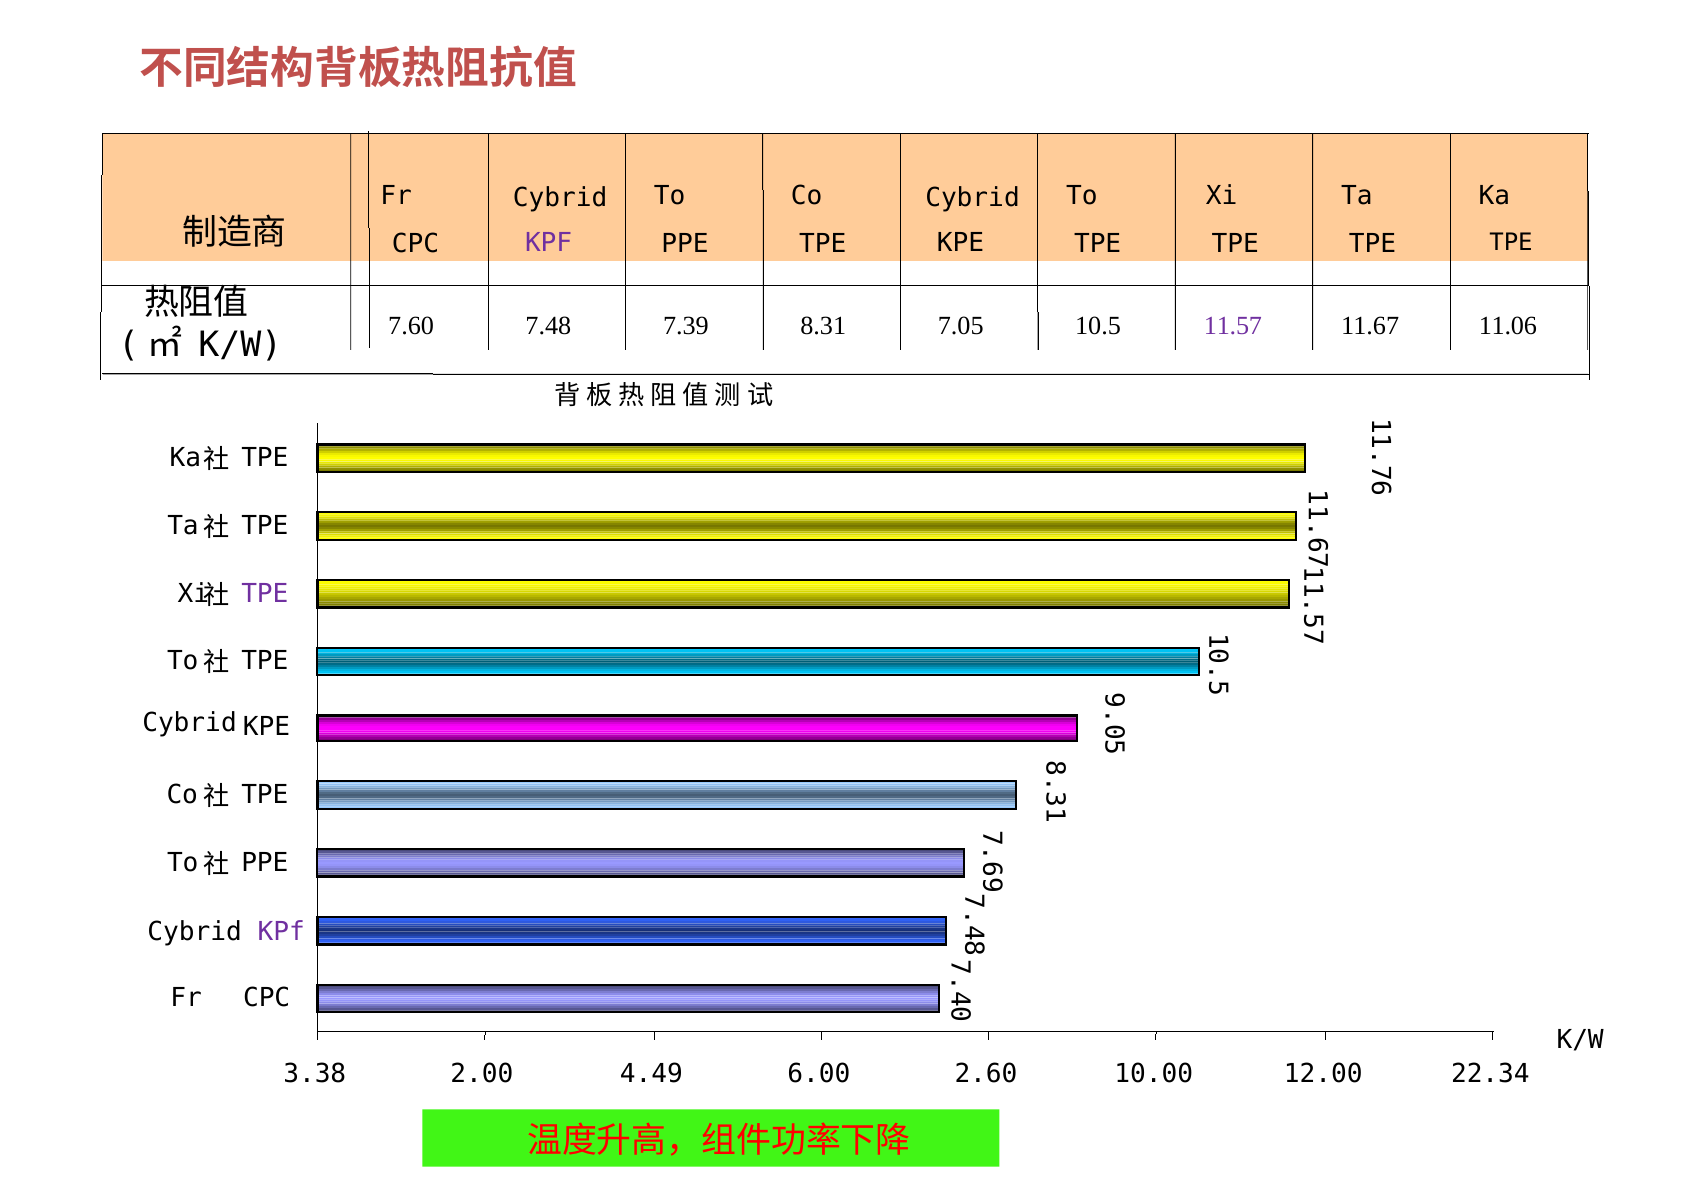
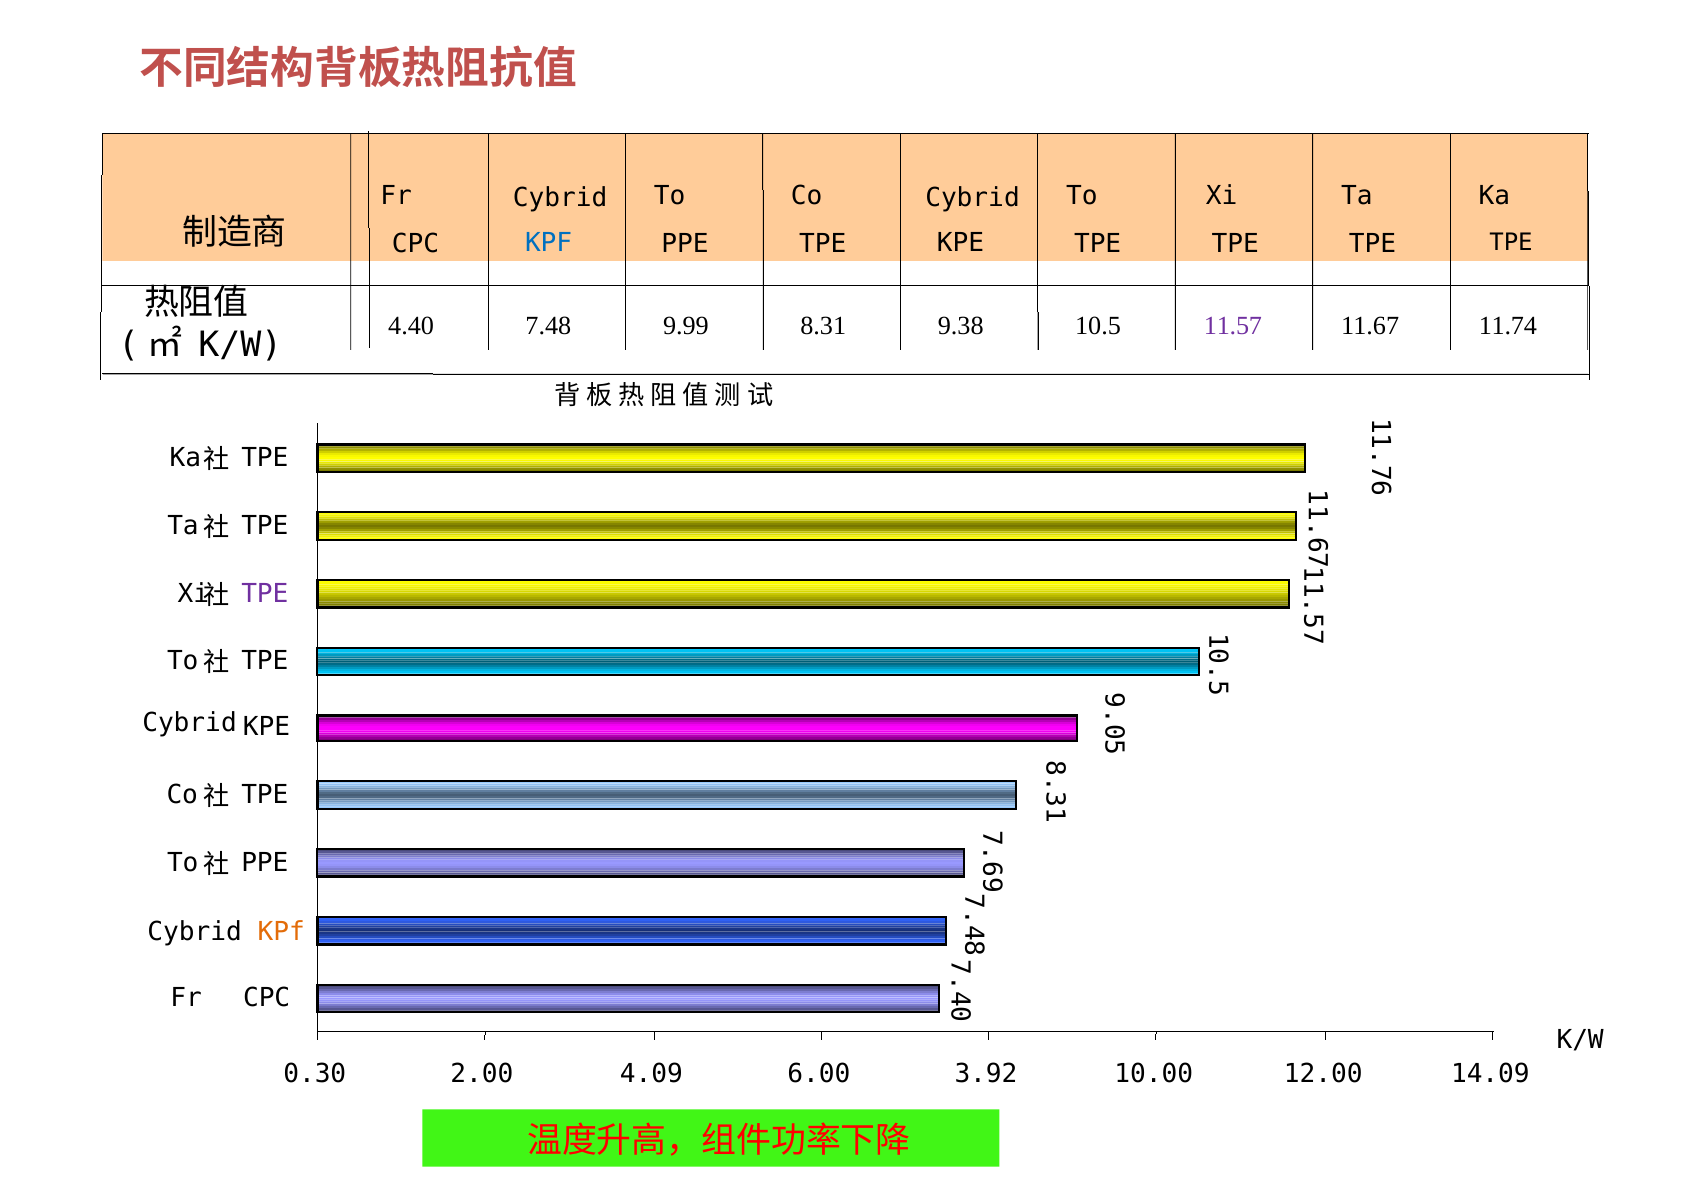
KPF colour: purple -> blue (549, 243)
7.60: 7.60 -> 4.40 (411, 326)
7.39: 7.39 -> 9.99 (686, 326)
7.05: 7.05 -> 9.38 (961, 326)
11.06: 11.06 -> 11.74 (1508, 326)
KPf colour: purple -> orange (281, 933)
3.38: 3.38 -> 0.30 (315, 1075)
4.49: 4.49 -> 4.09 (651, 1075)
2.60: 2.60 -> 3.92 (986, 1075)
22.34: 22.34 -> 14.09 (1490, 1075)
